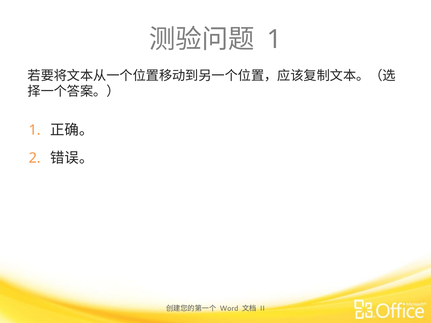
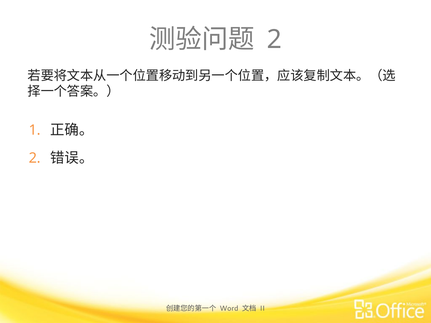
1: 1 -> 2 (274, 39)
